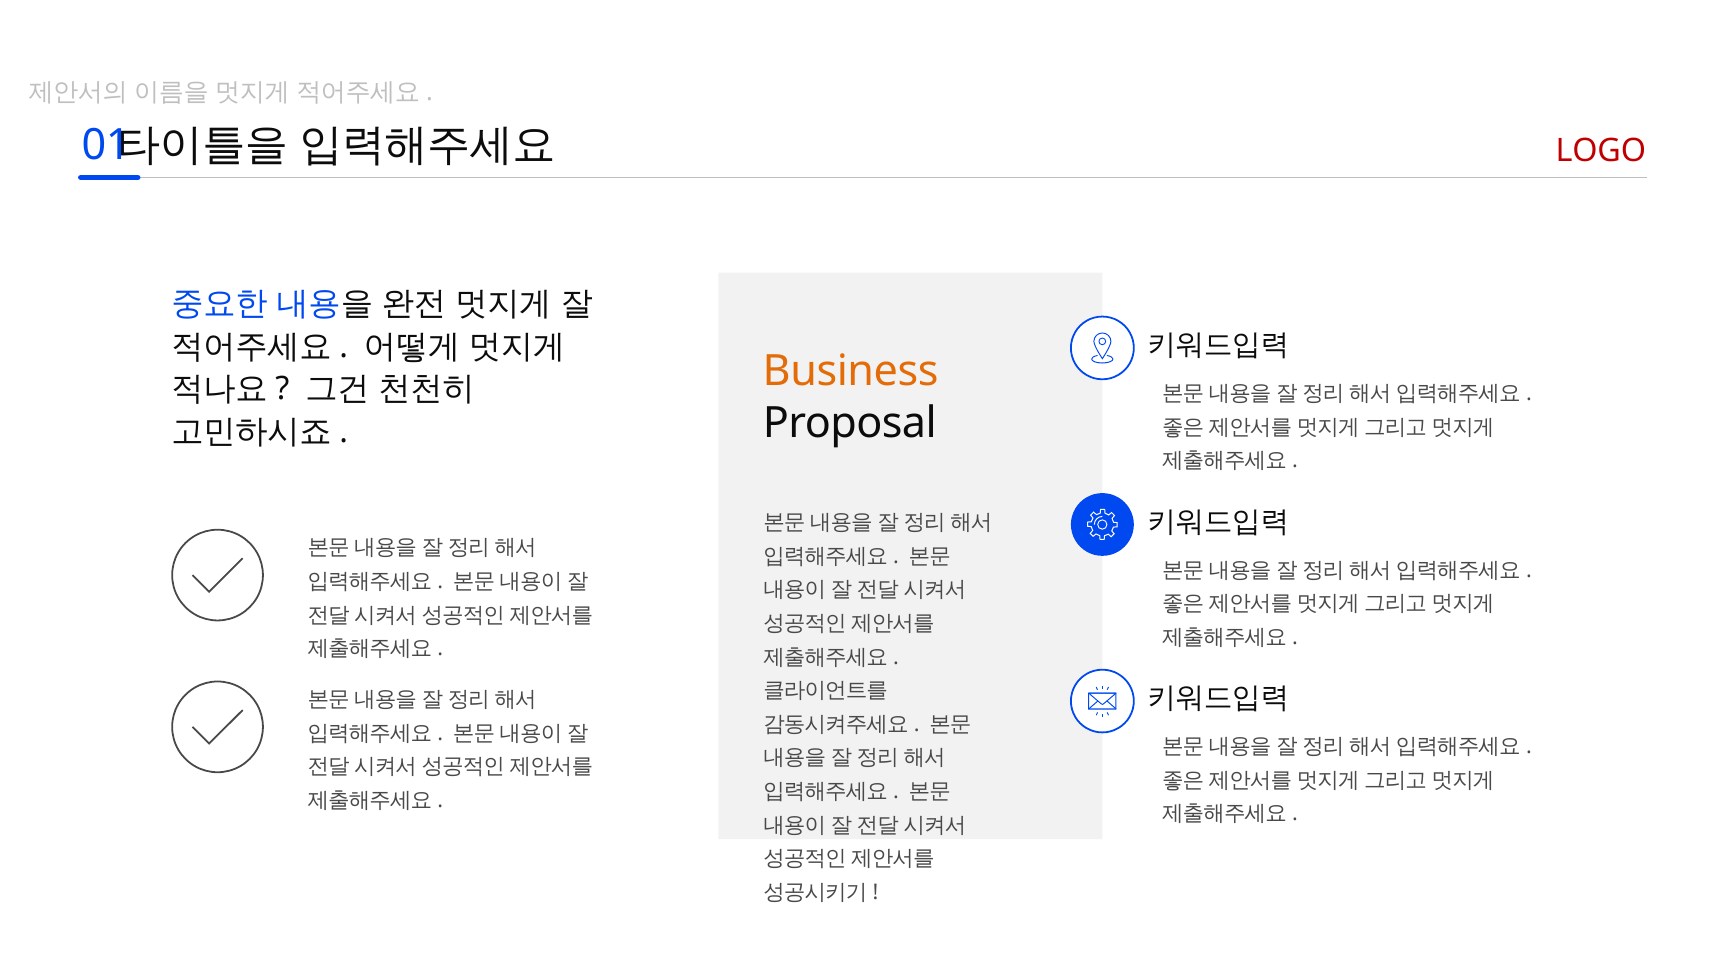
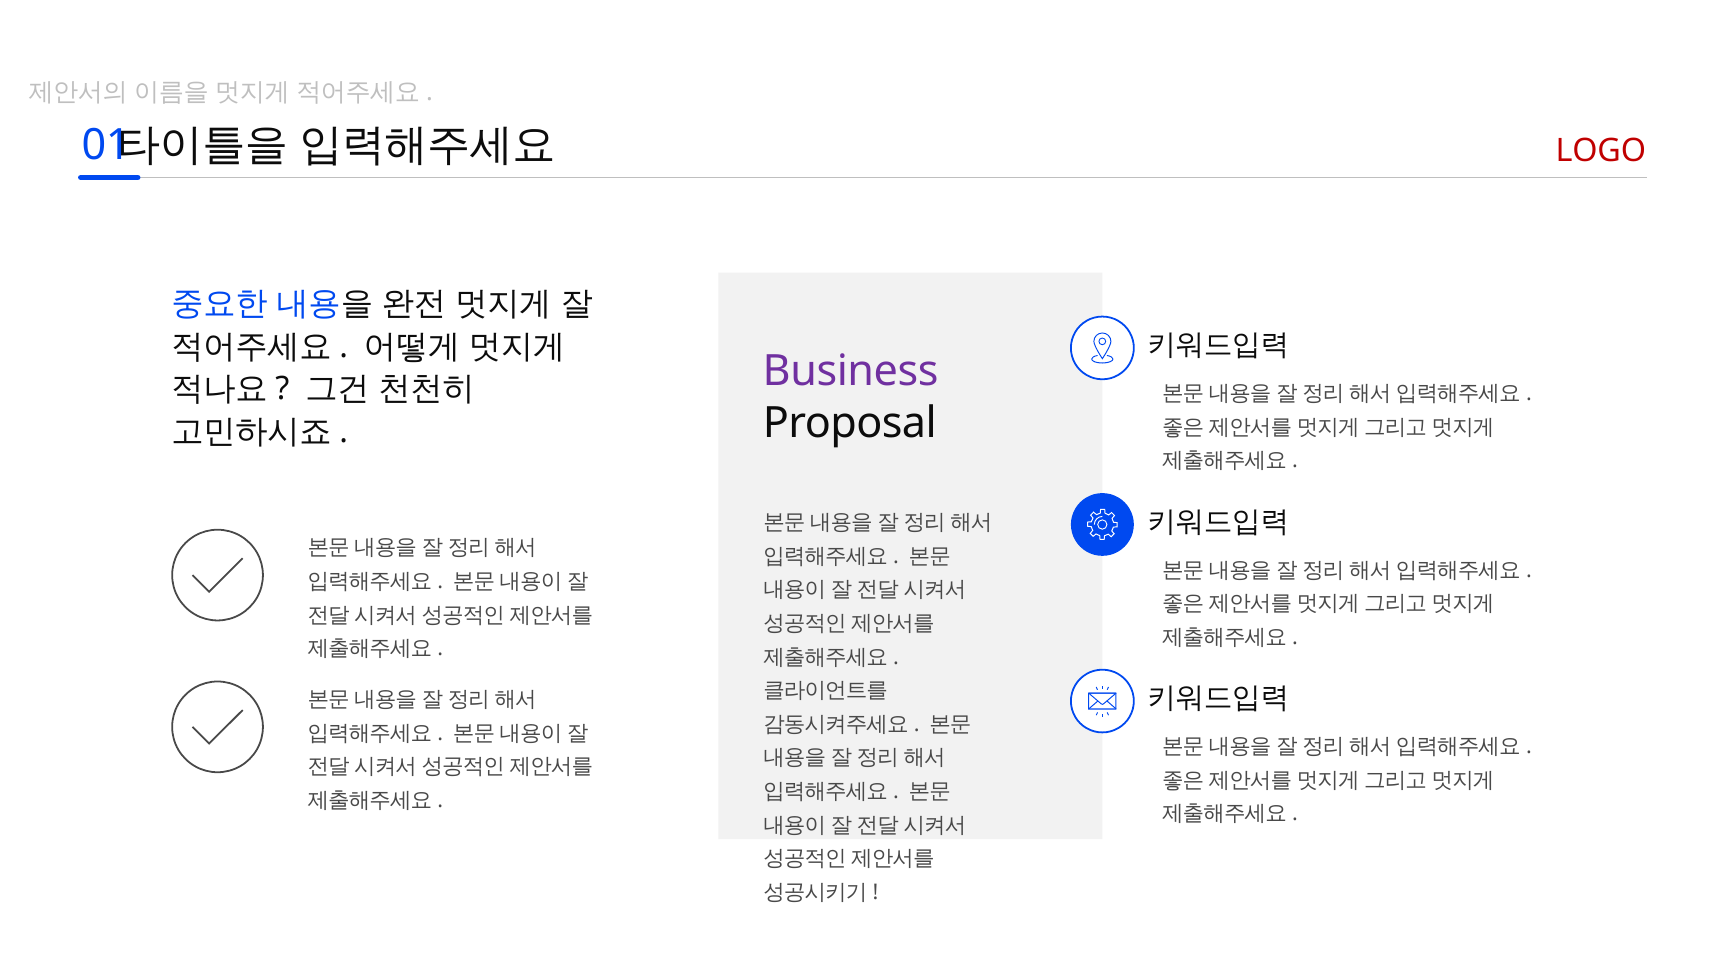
Business colour: orange -> purple (851, 372)
